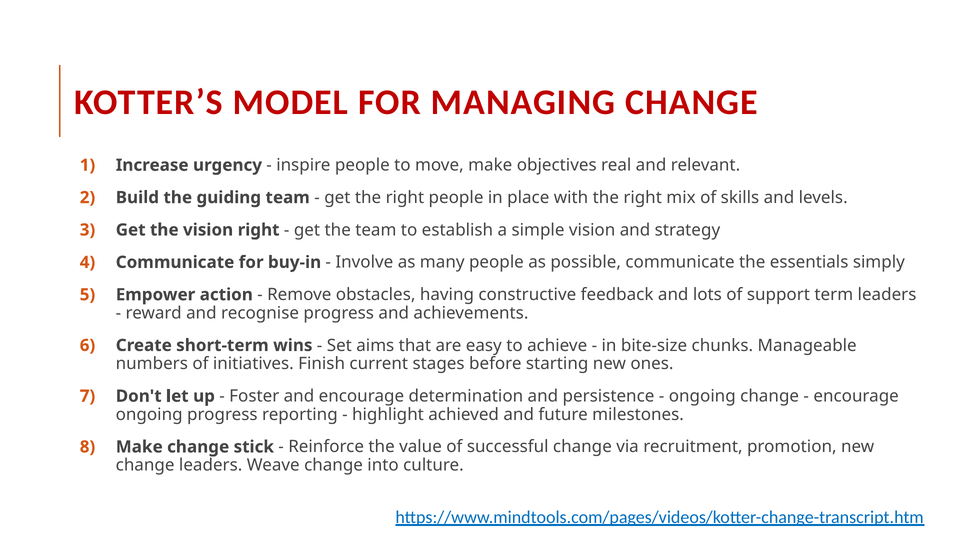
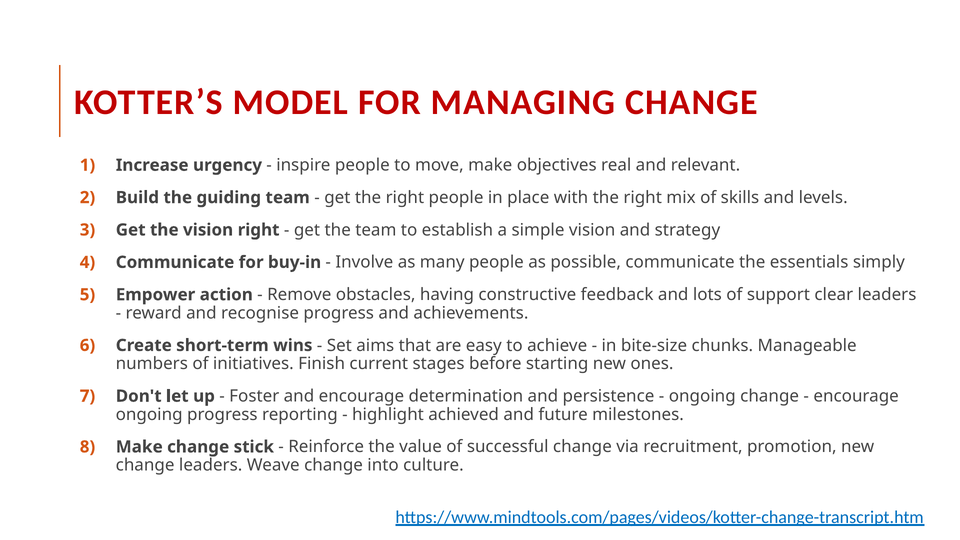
term: term -> clear (834, 295)
